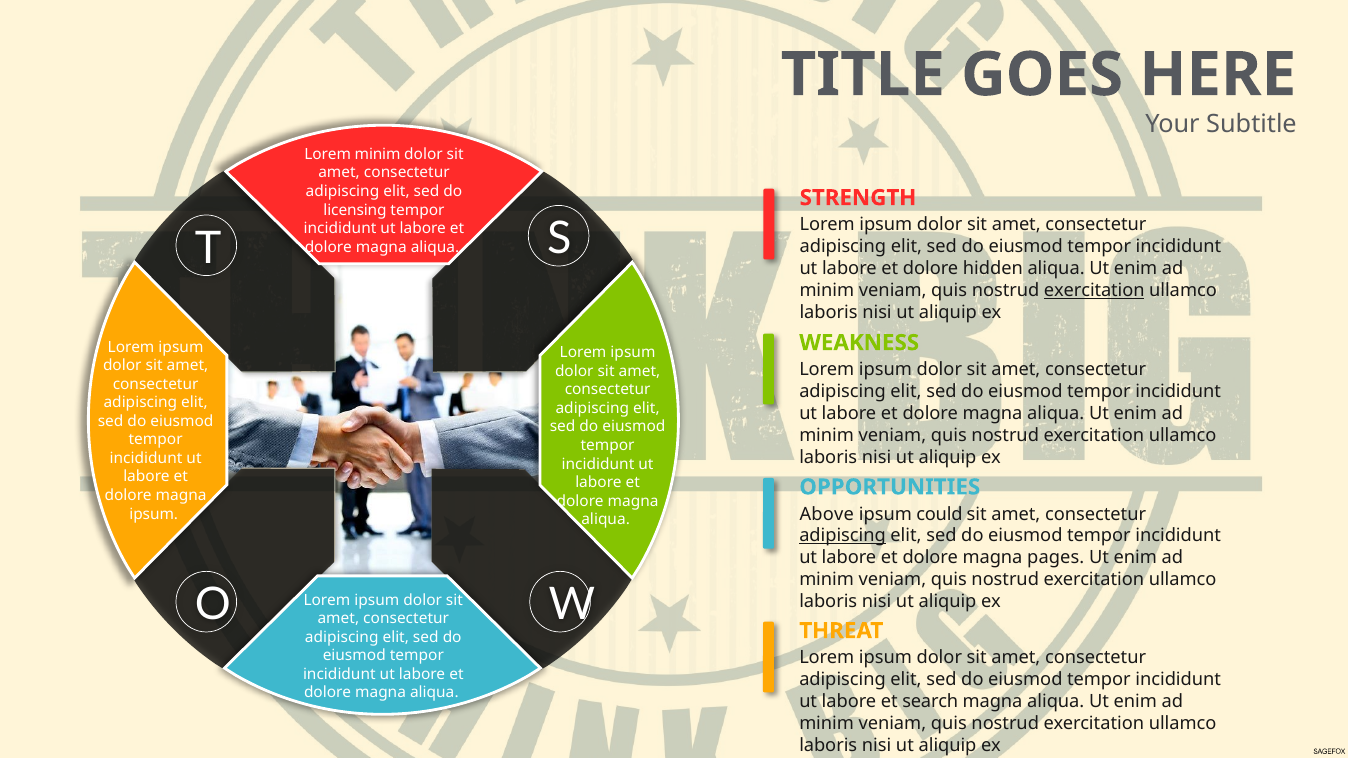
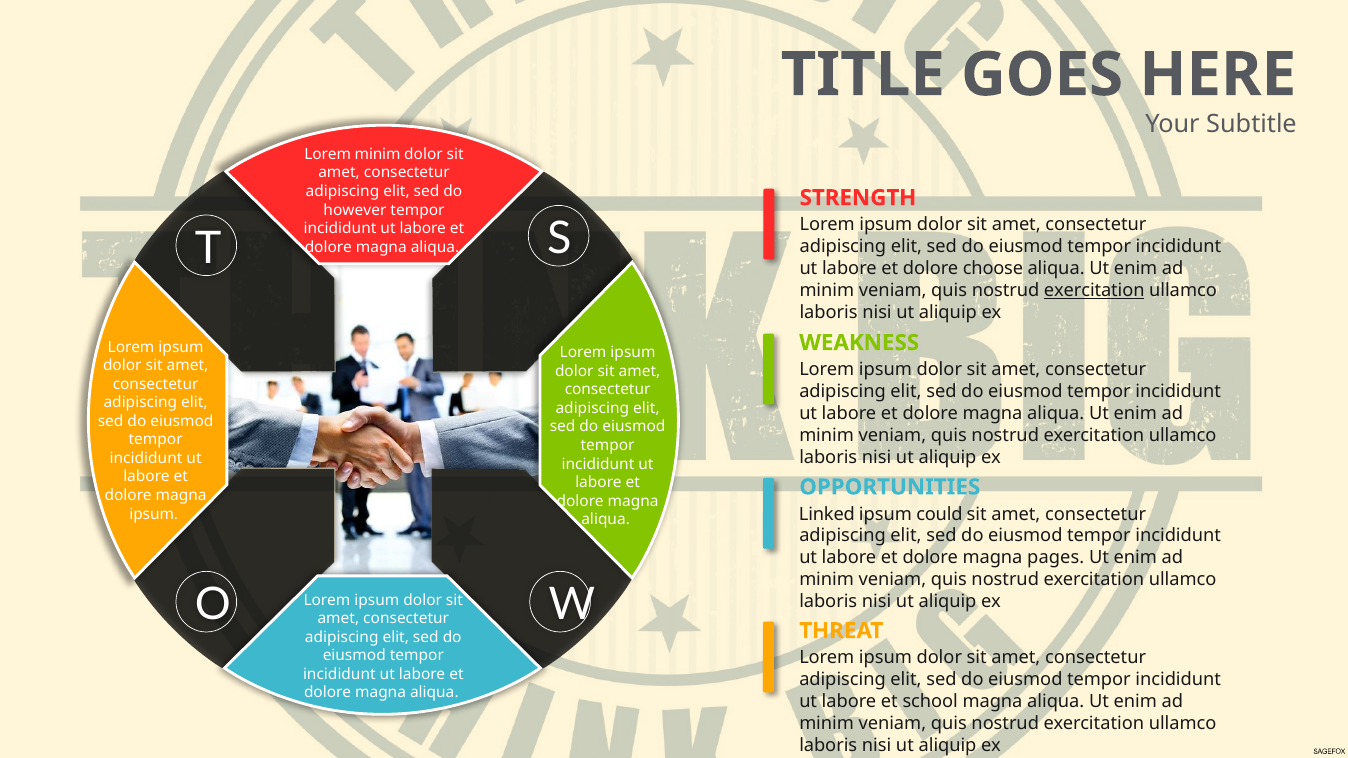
licensing: licensing -> however (355, 210)
hidden: hidden -> choose (993, 269)
Above: Above -> Linked (827, 514)
adipiscing underline: present -> none (843, 536)
search: search -> school (930, 702)
